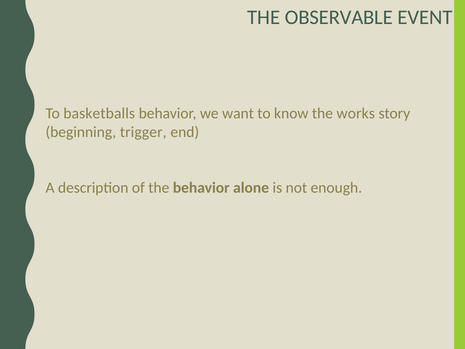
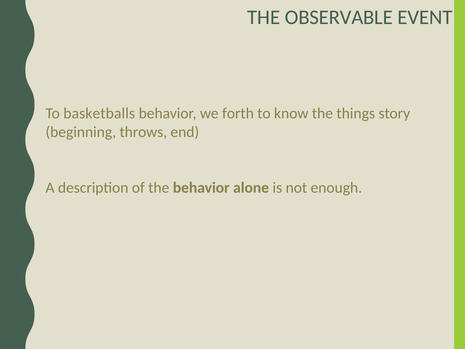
want: want -> forth (238, 113)
works: works -> things (356, 113)
trigger: trigger -> throws (143, 132)
